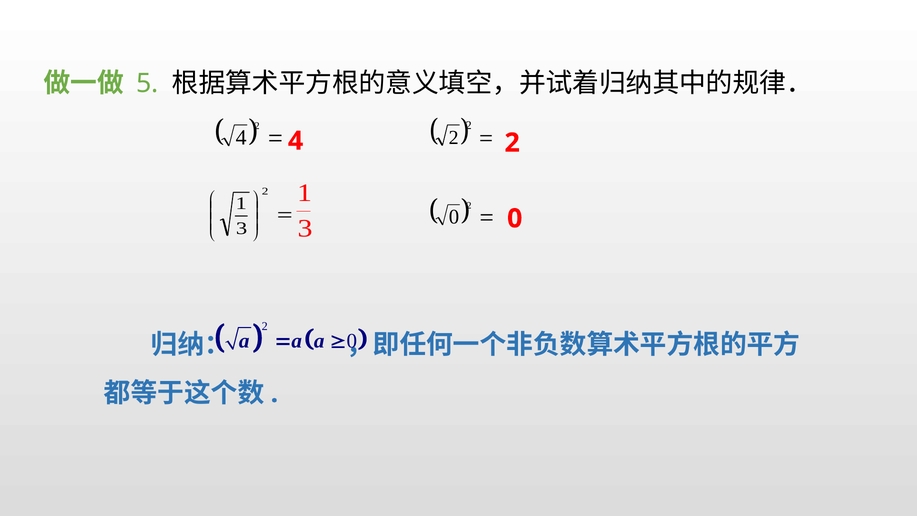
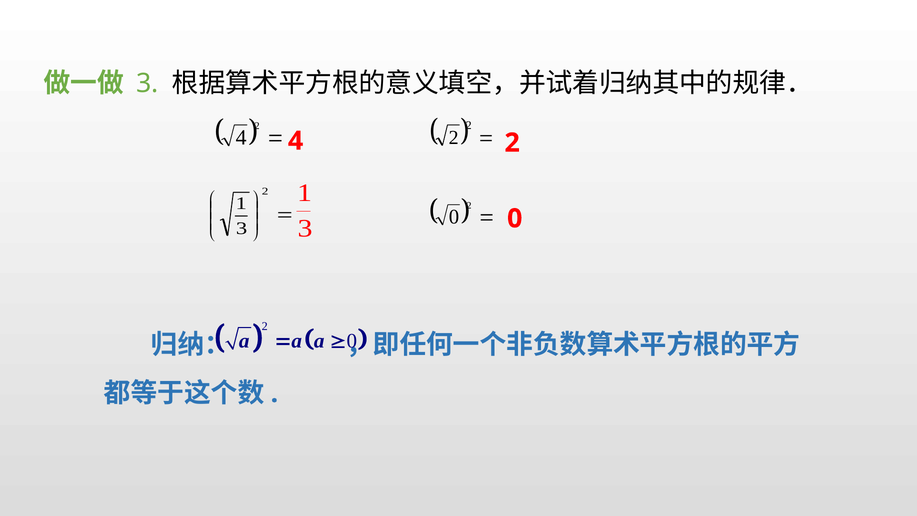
5: 5 -> 3 (147, 83)
